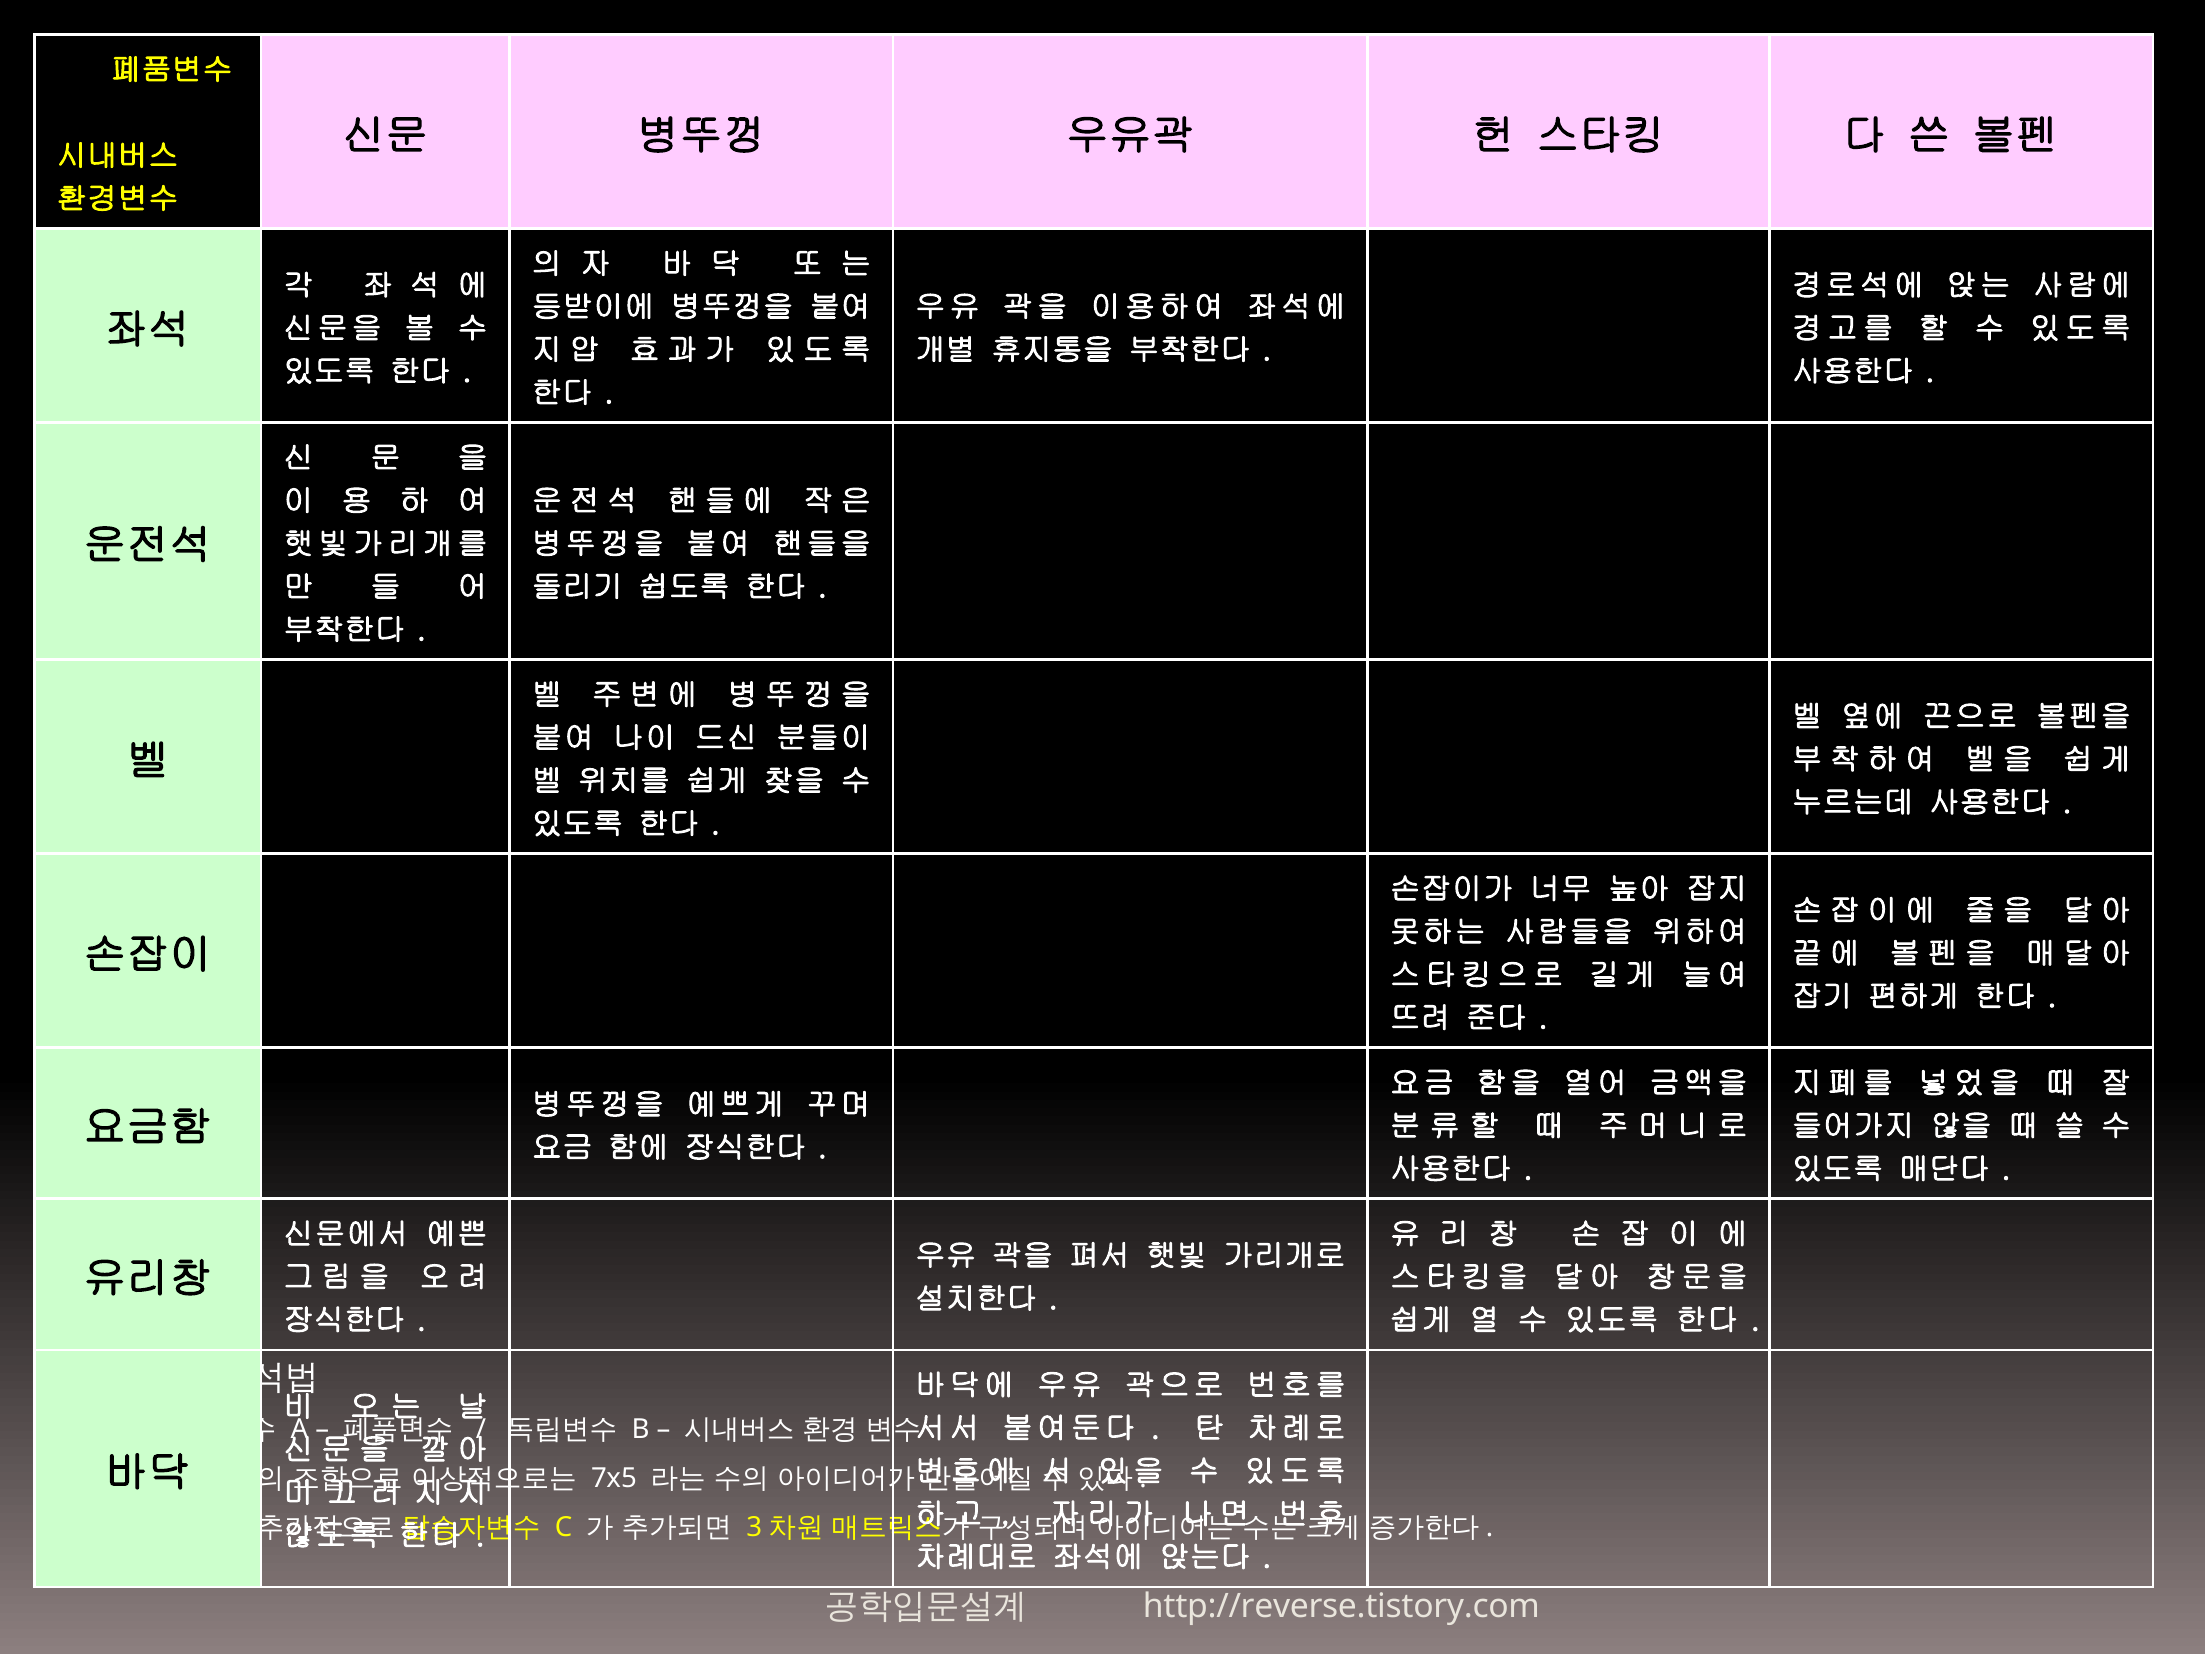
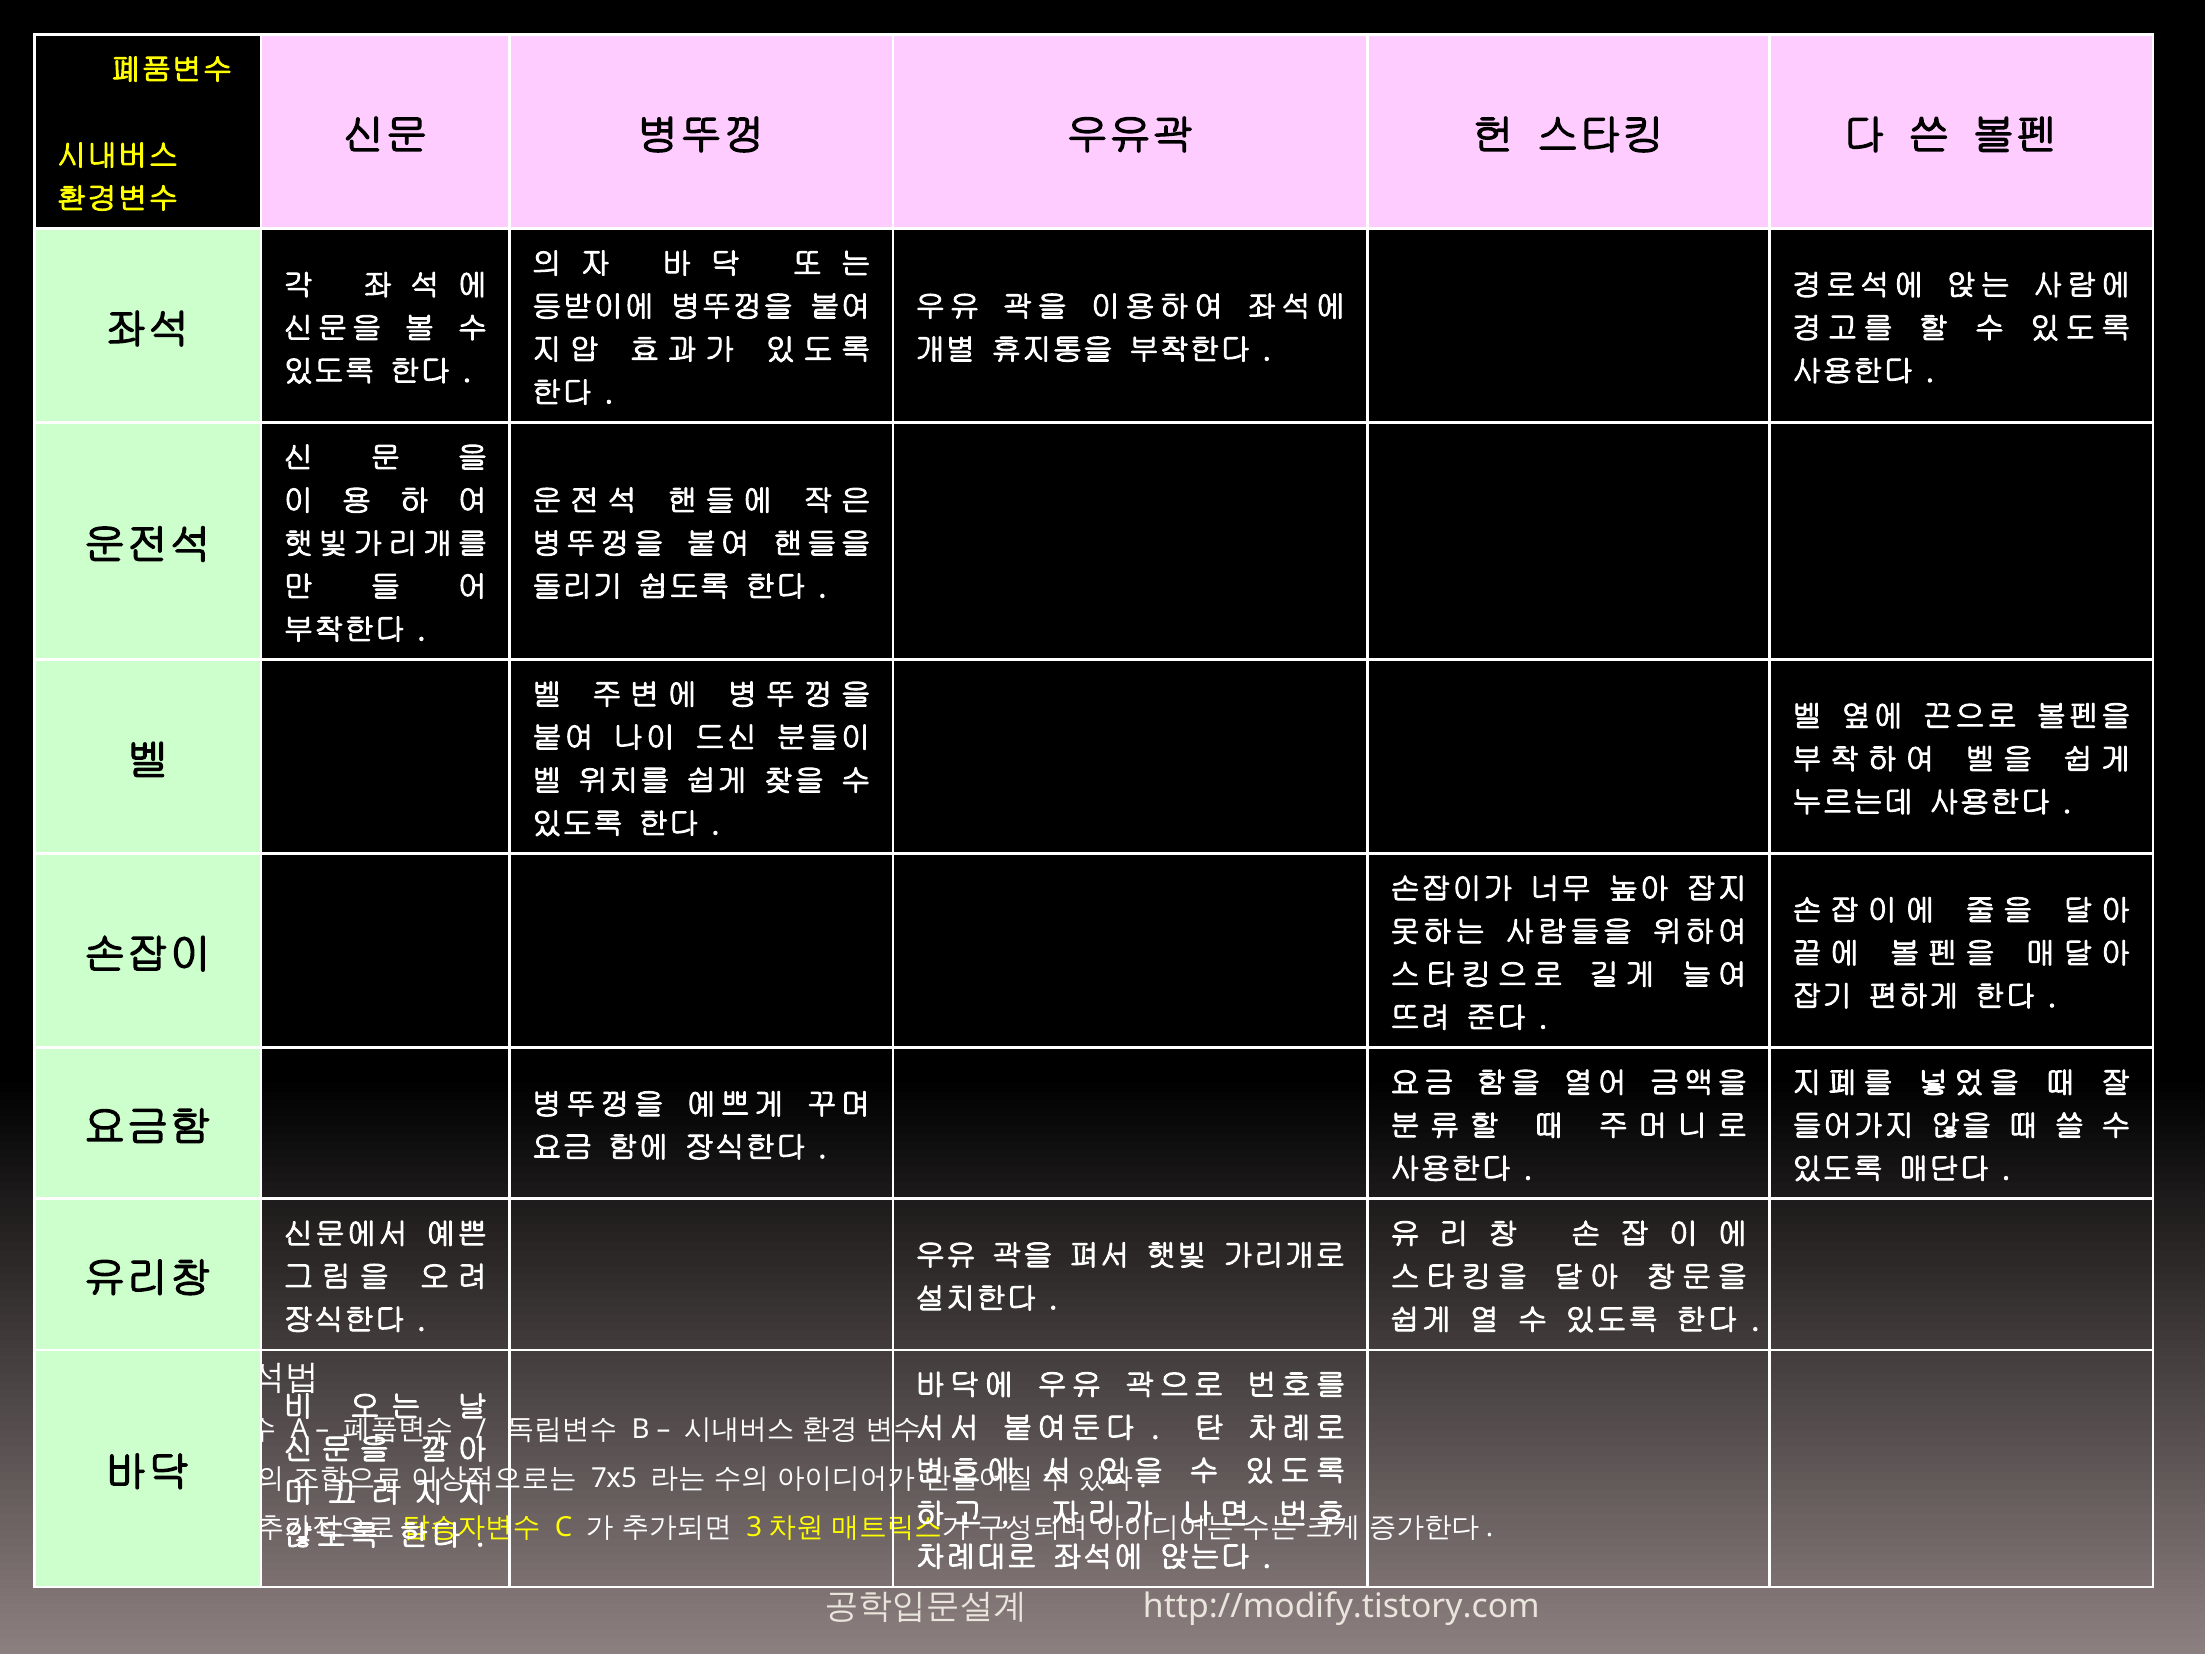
http://reverse.tistory.com: http://reverse.tistory.com -> http://modify.tistory.com (1341, 1607)
